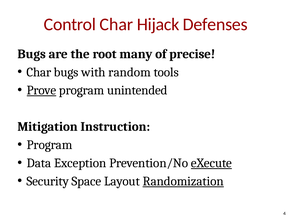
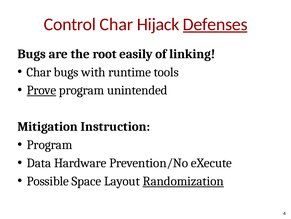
Defenses underline: none -> present (215, 24)
many: many -> easily (136, 54)
precise: precise -> linking (192, 54)
random: random -> runtime (130, 72)
Exception: Exception -> Hardware (80, 162)
eXecute underline: present -> none (211, 162)
Security: Security -> Possible (48, 181)
